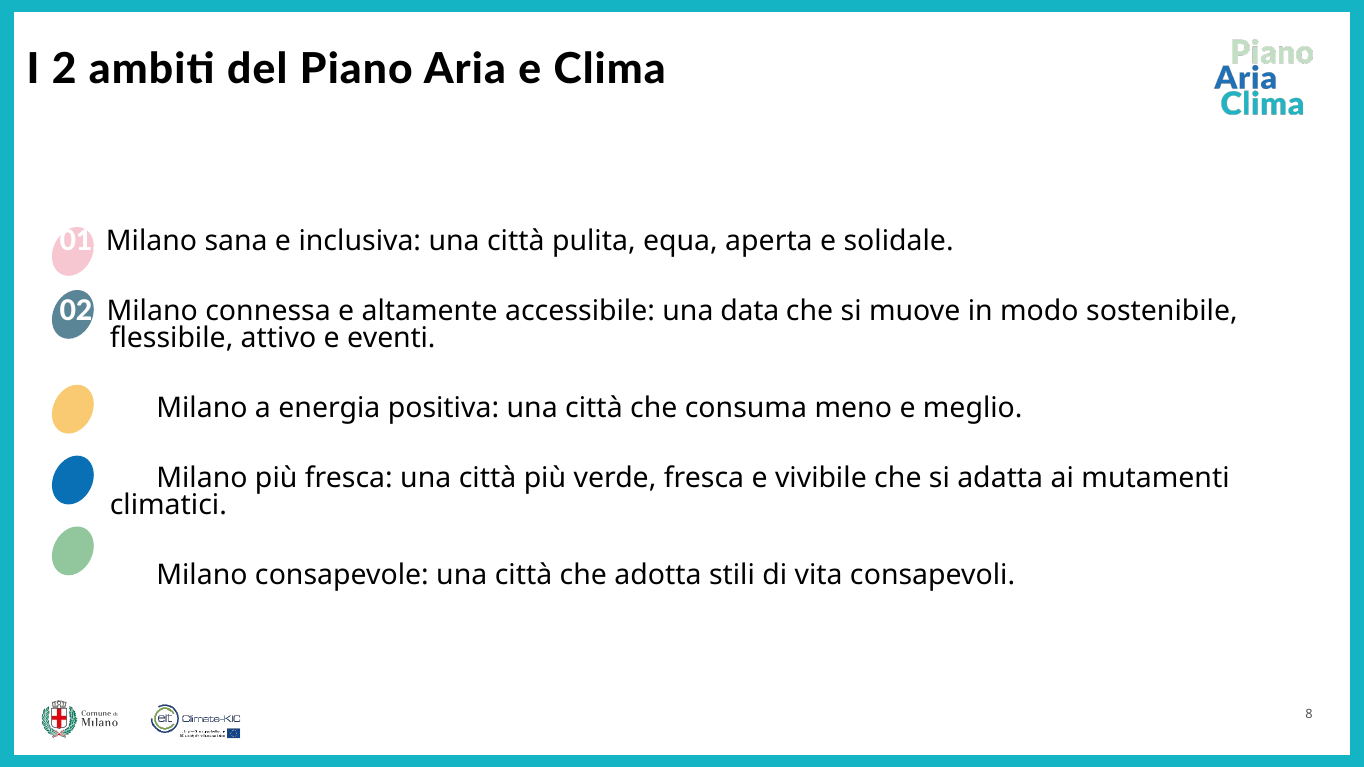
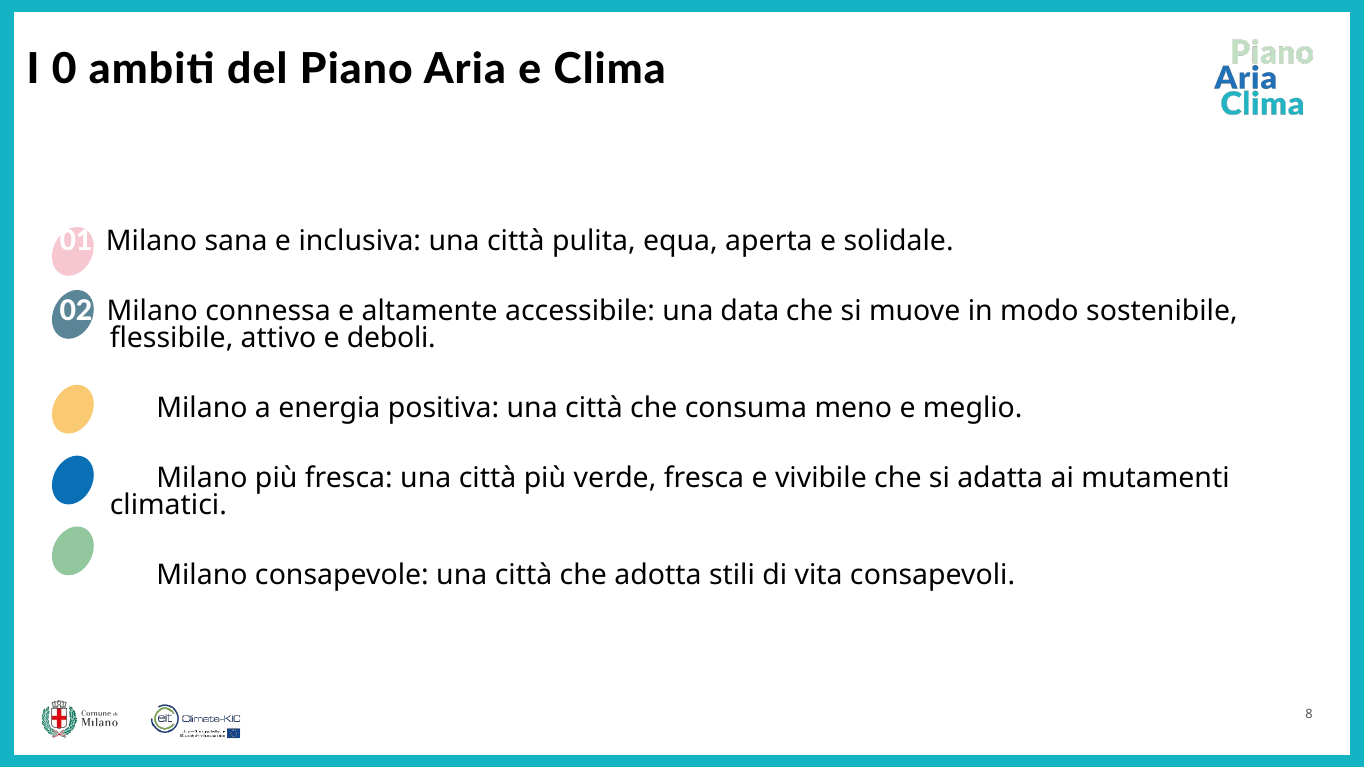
2: 2 -> 0 (64, 69)
eventi: eventi -> deboli (391, 338)
